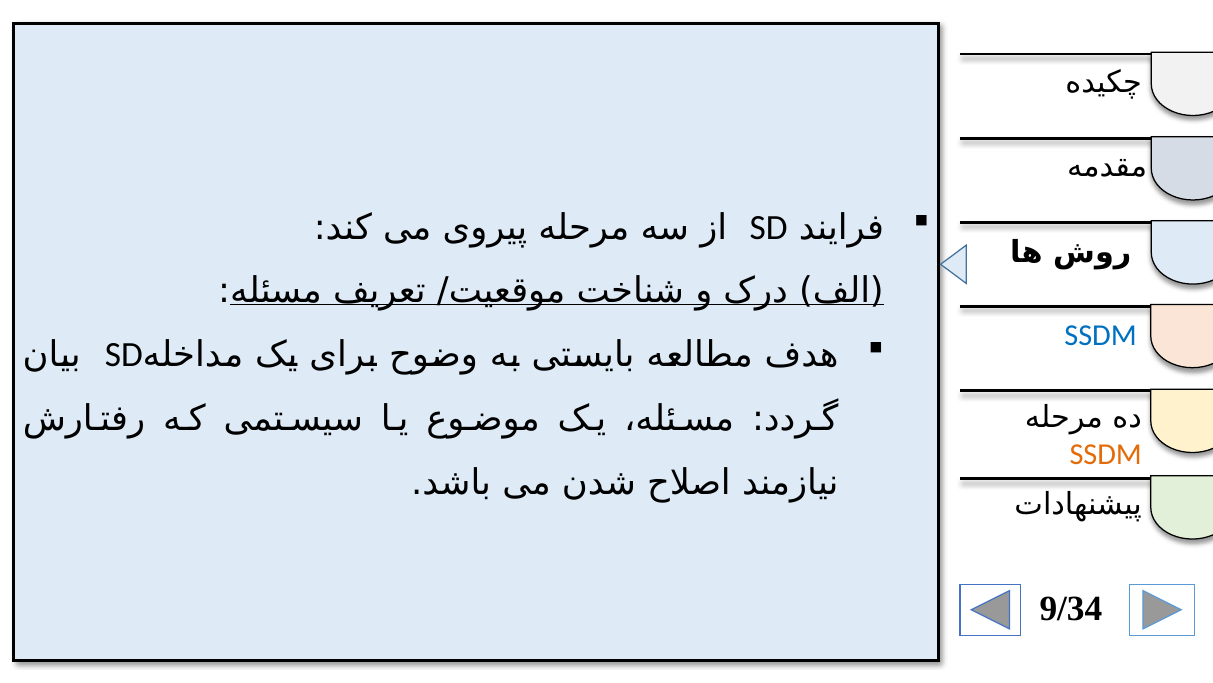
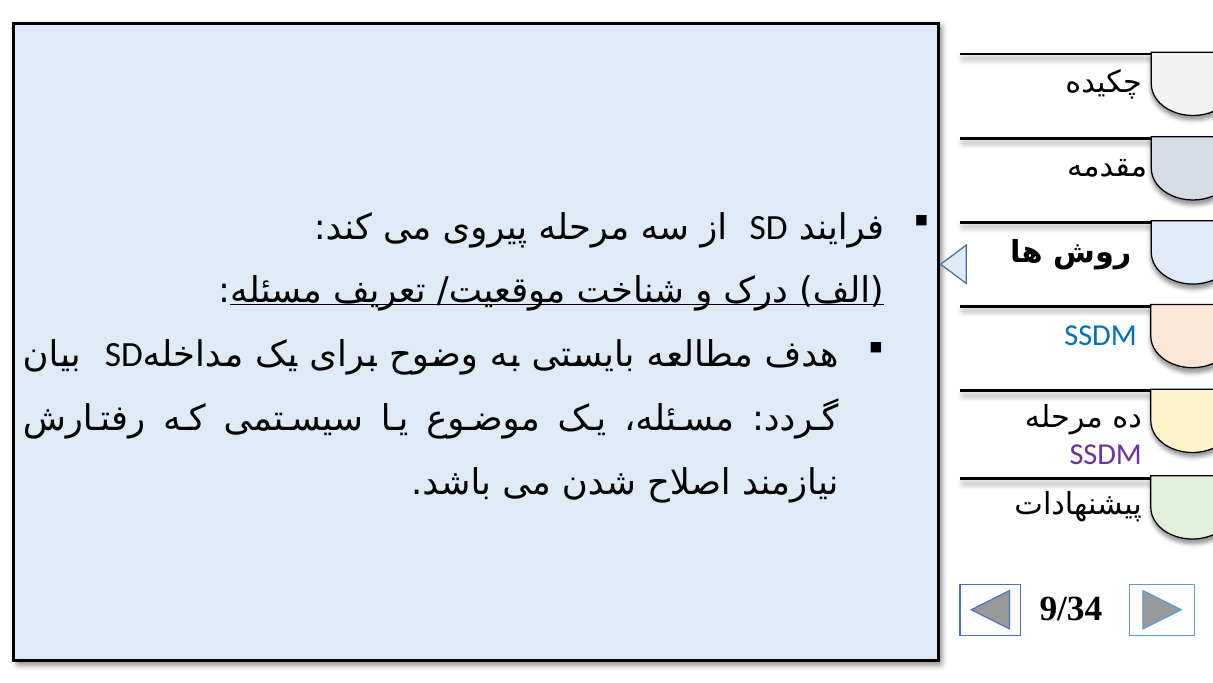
SSDM colour: orange -> purple (1106, 454)
